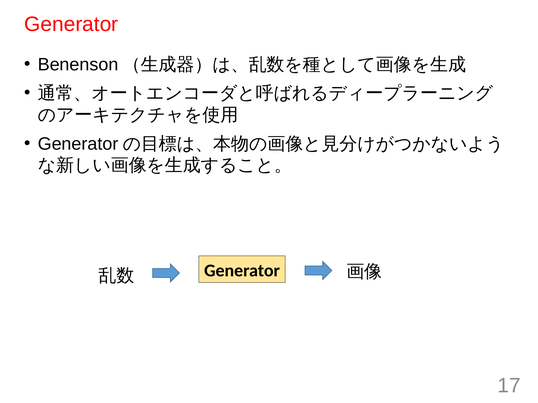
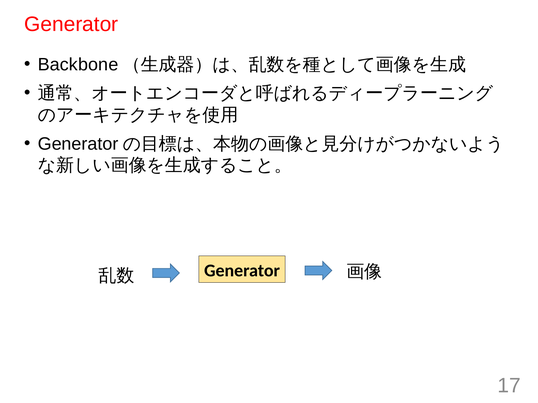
Benenson: Benenson -> Backbone (78, 65)
